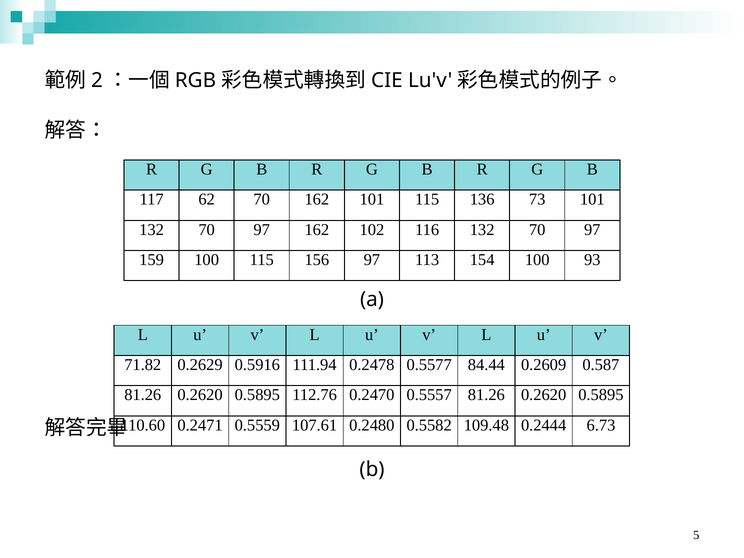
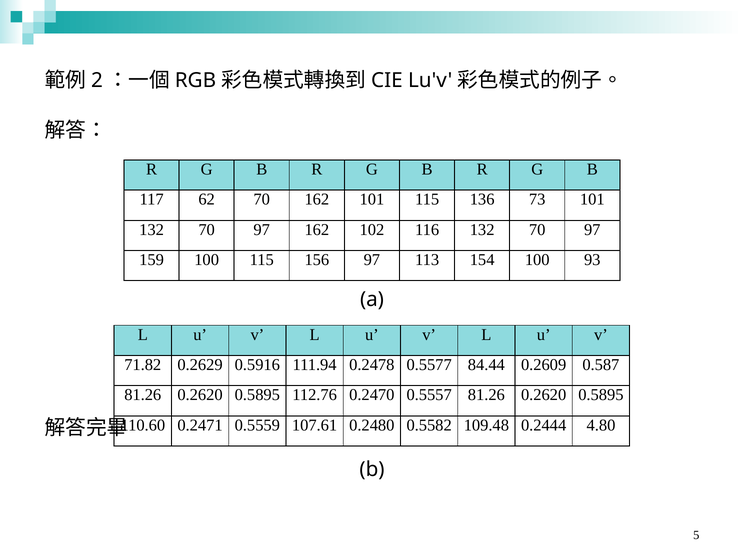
6.73: 6.73 -> 4.80 (601, 425)
